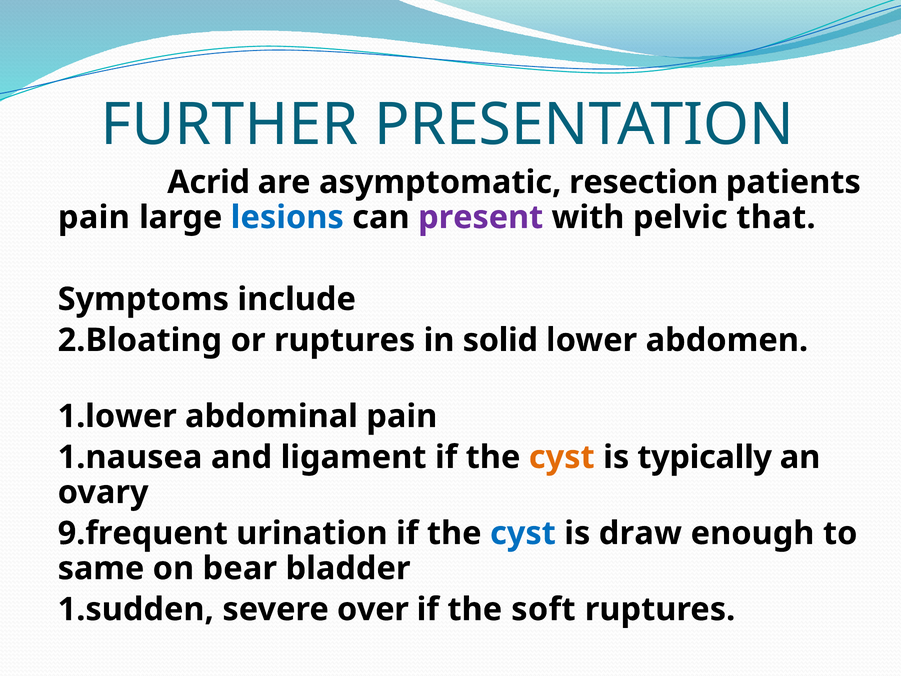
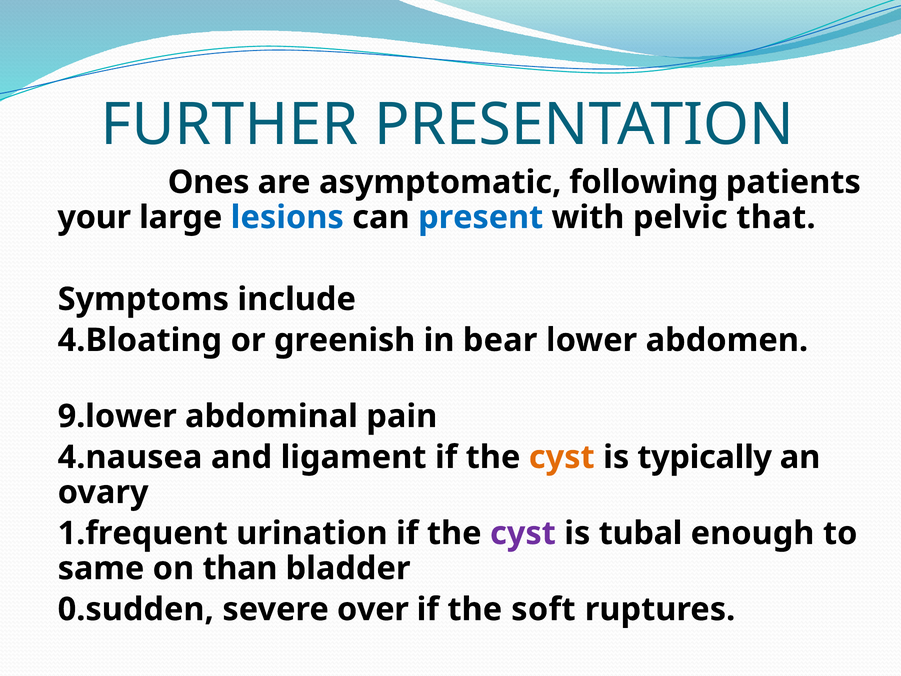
Acrid: Acrid -> Ones (209, 182)
resection: resection -> following (644, 182)
pain: pain -> your (94, 217)
present colour: purple -> blue (481, 217)
2.Bloating: 2.Bloating -> 4.Bloating (140, 340)
or ruptures: ruptures -> greenish (345, 340)
solid: solid -> bear (500, 340)
1.lower: 1.lower -> 9.lower (117, 416)
1.nausea: 1.nausea -> 4.nausea (130, 457)
9.frequent: 9.frequent -> 1.frequent (143, 533)
cyst colour: blue -> purple (523, 533)
draw: draw -> tubal (641, 533)
bear: bear -> than (240, 568)
1.sudden: 1.sudden -> 0.sudden (136, 609)
